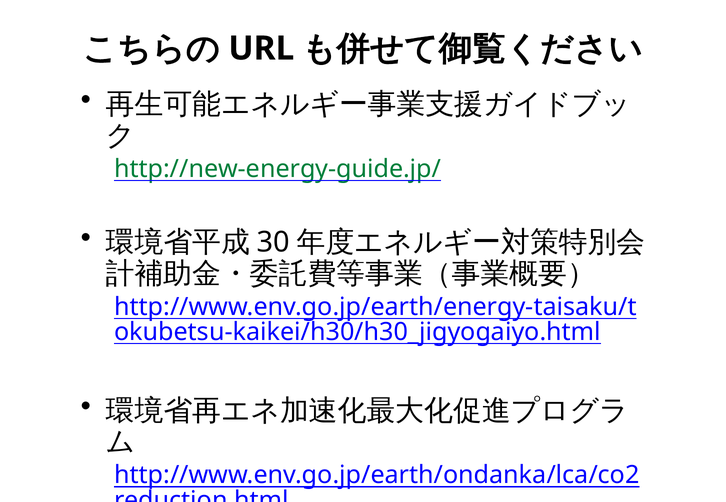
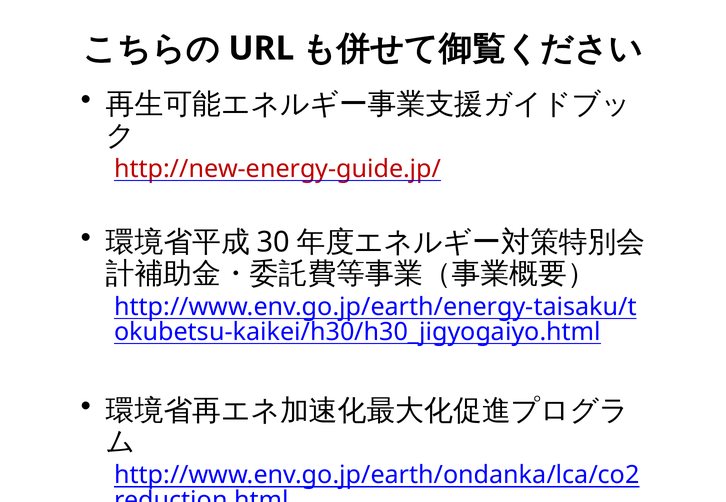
http://new-energy-guide.jp/ colour: green -> red (278, 169)
